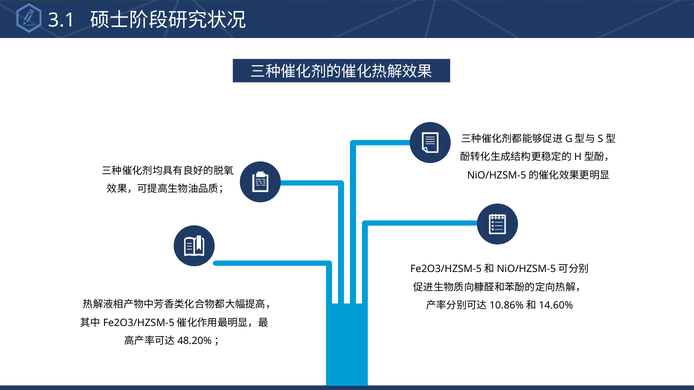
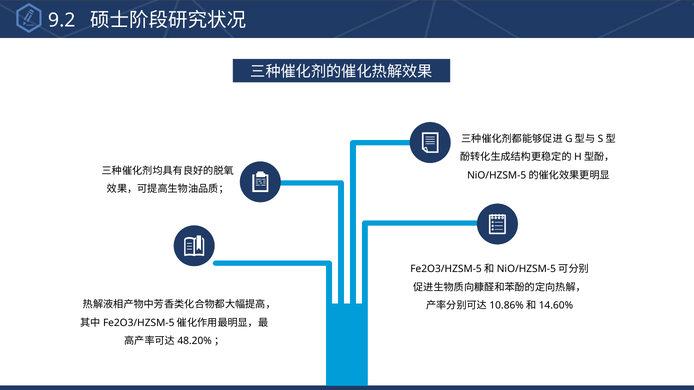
3.1: 3.1 -> 9.2 (62, 20)
